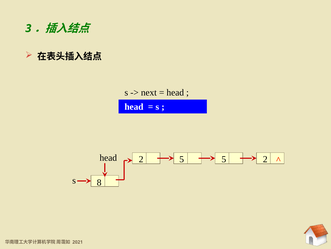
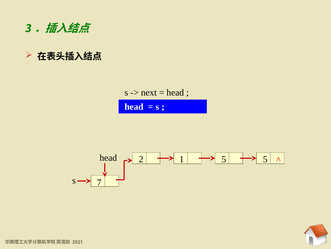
head 5: 5 -> 1 (182, 159)
5 2: 2 -> 5 (265, 159)
8: 8 -> 7 (99, 182)
